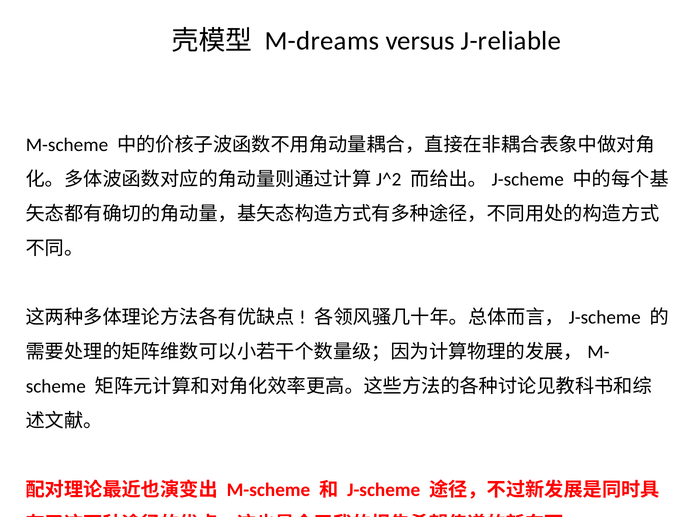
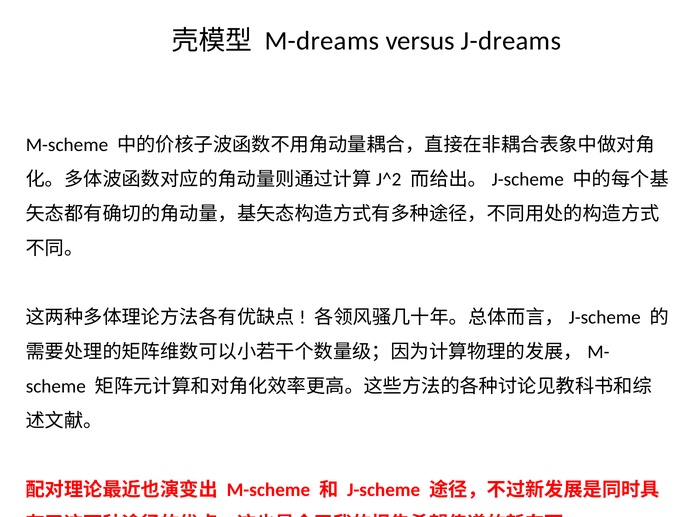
J-reliable: J-reliable -> J-dreams (511, 41)
